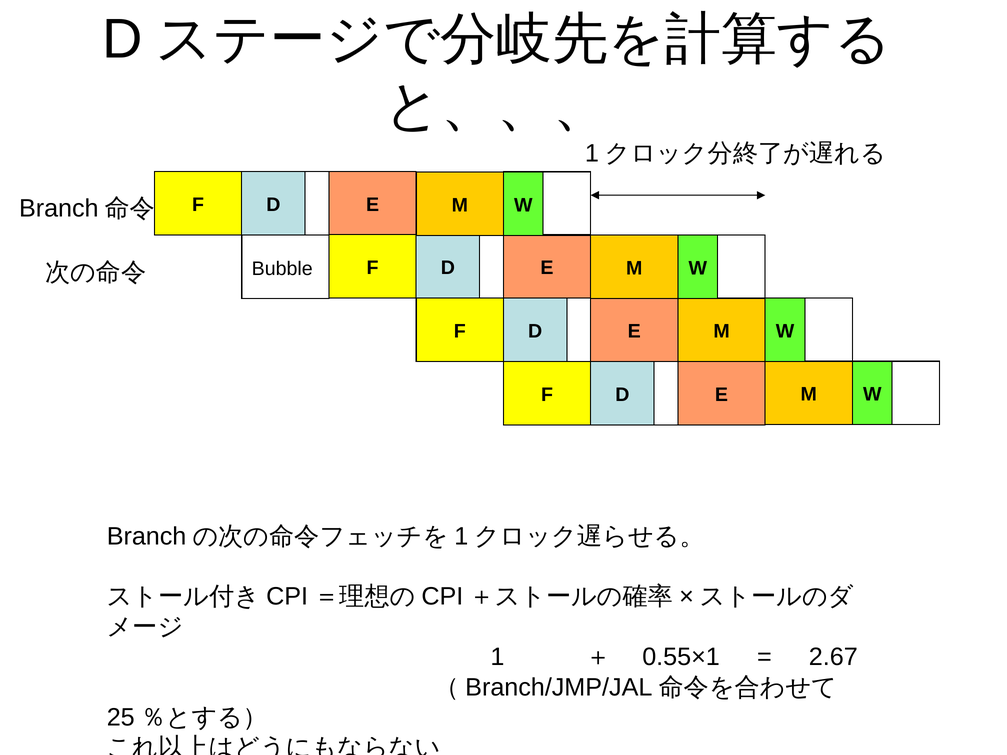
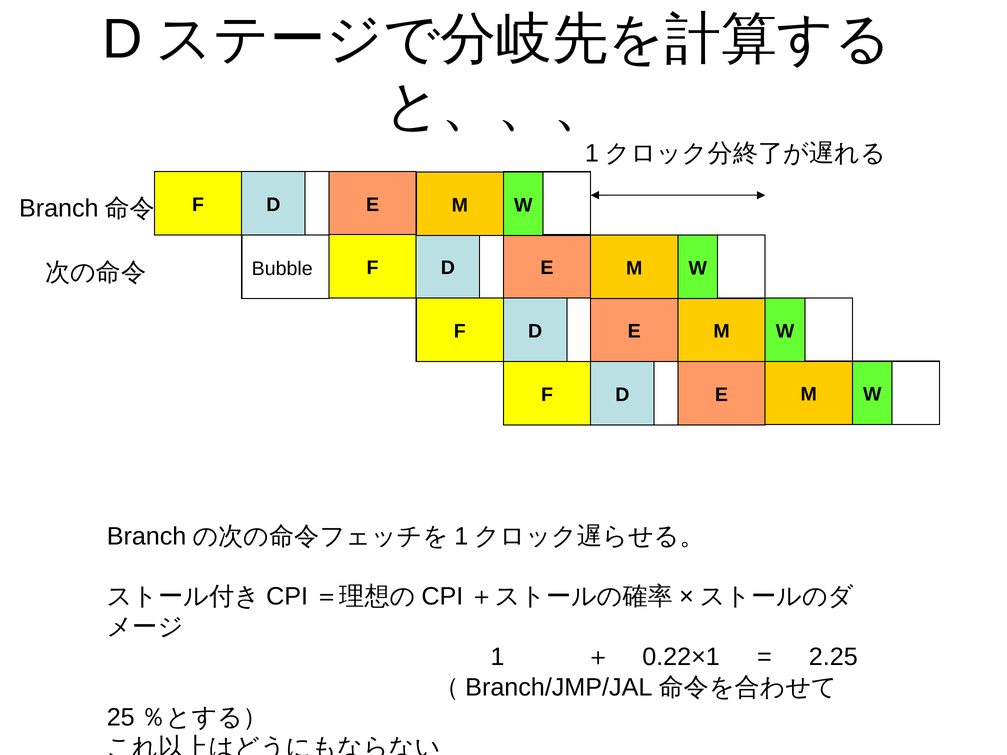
0.55×1: 0.55×1 -> 0.22×1 (681, 657)
2.67: 2.67 -> 2.25 (833, 657)
